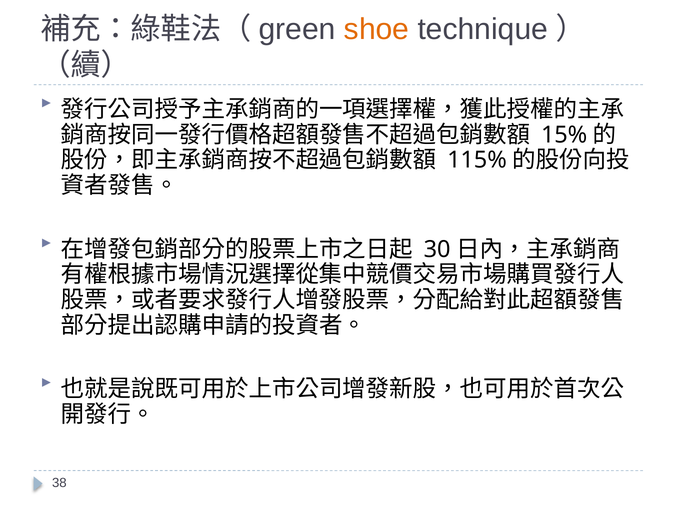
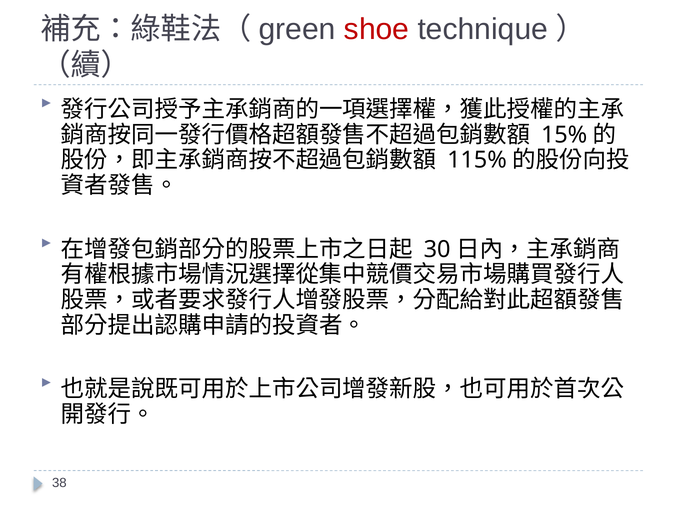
shoe colour: orange -> red (377, 29)
